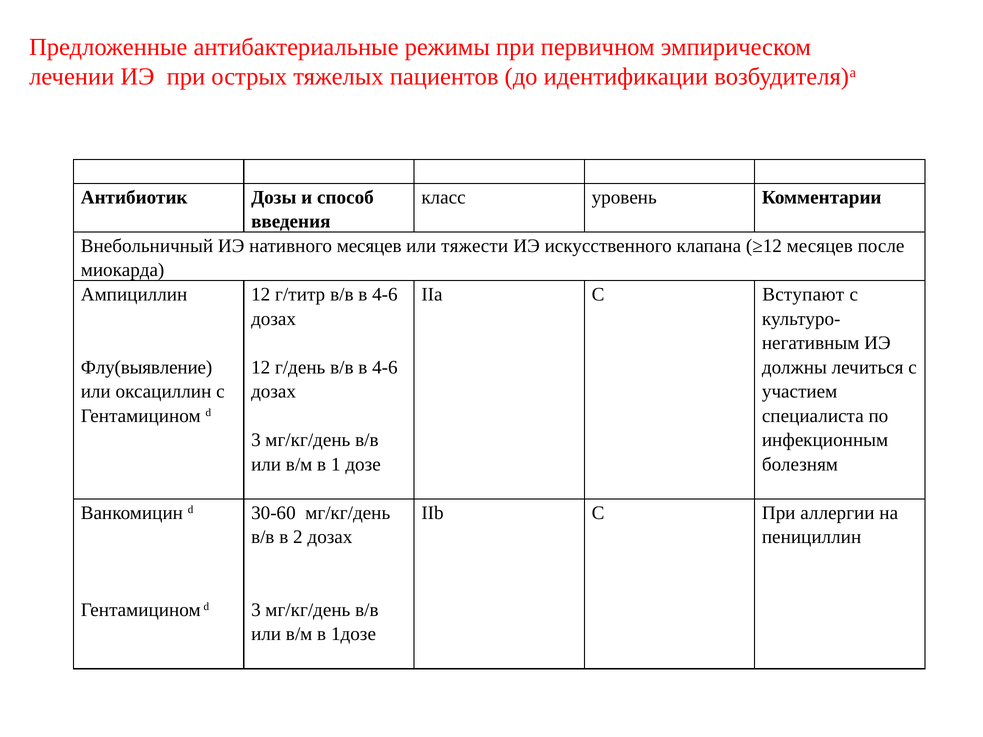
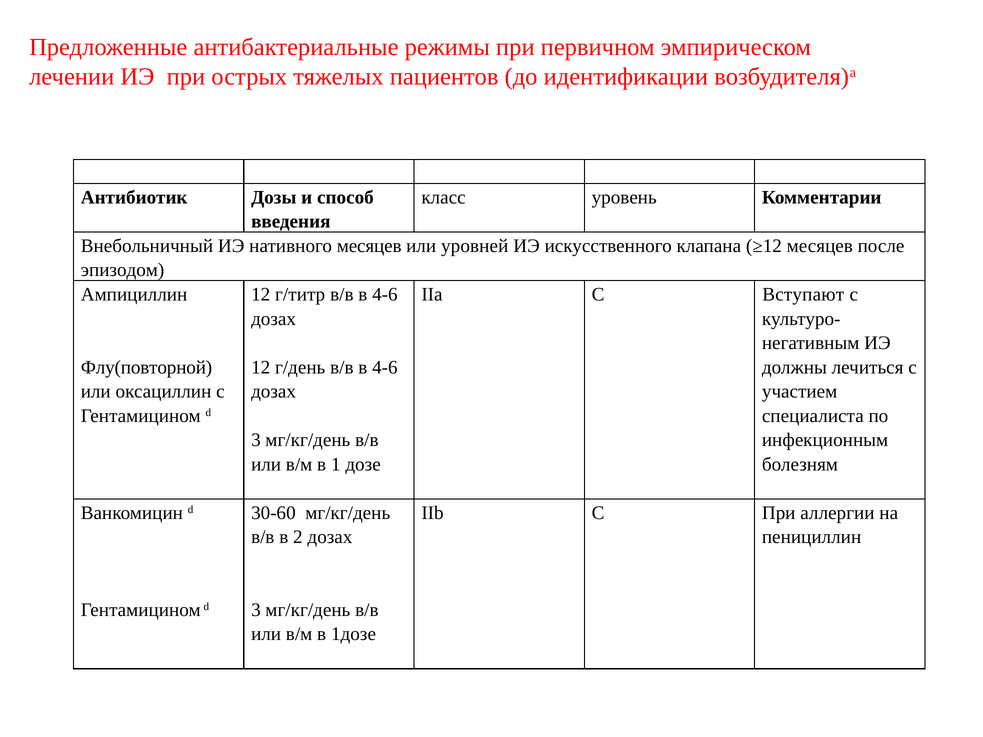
тяжести: тяжести -> уровней (475, 246)
миокарда: миокарда -> эпизодом (123, 270)
Флу(выявление: Флу(выявление -> Флу(повторной (147, 367)
